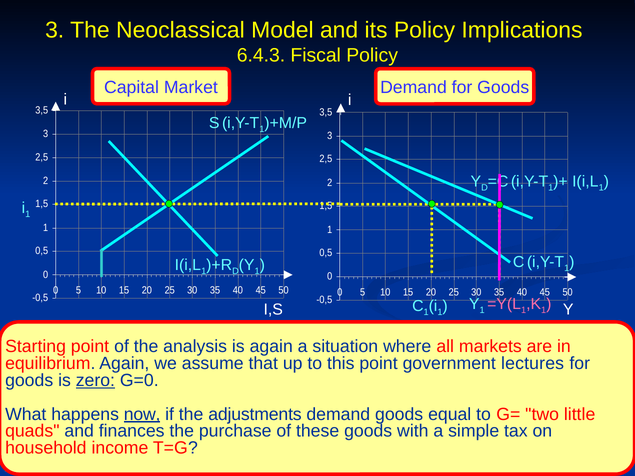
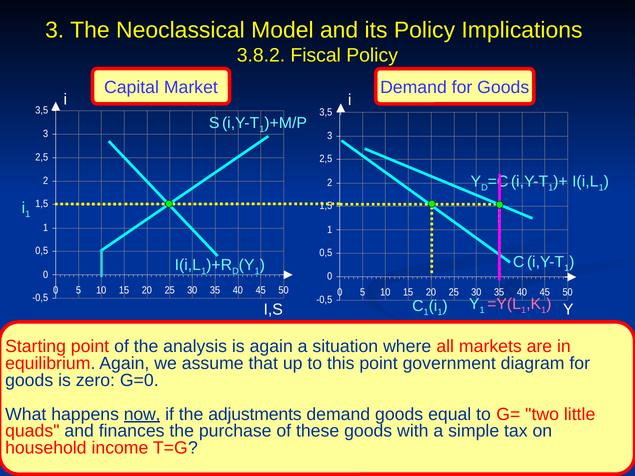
6.4.3: 6.4.3 -> 3.8.2 (261, 55)
lectures: lectures -> diagram (533, 364)
zero underline: present -> none (95, 381)
